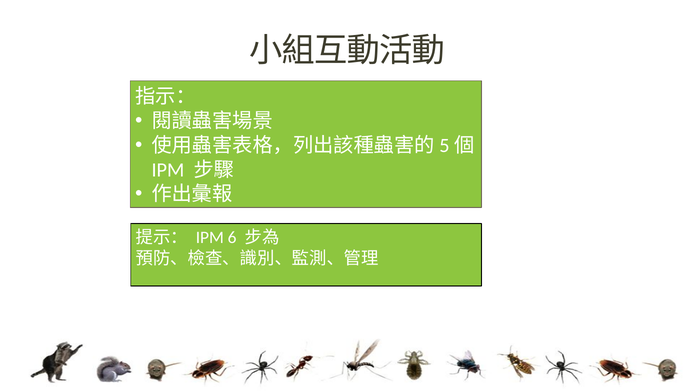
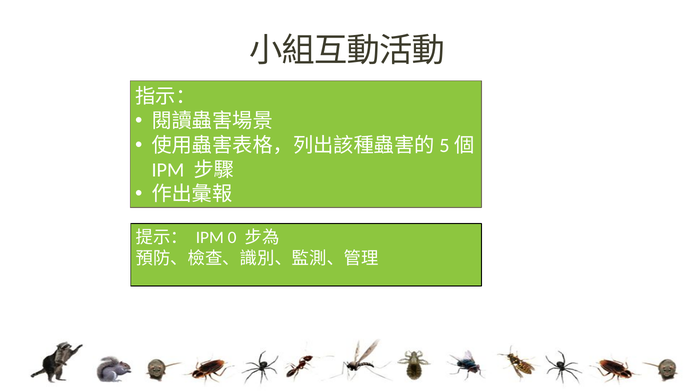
6: 6 -> 0 (232, 237)
